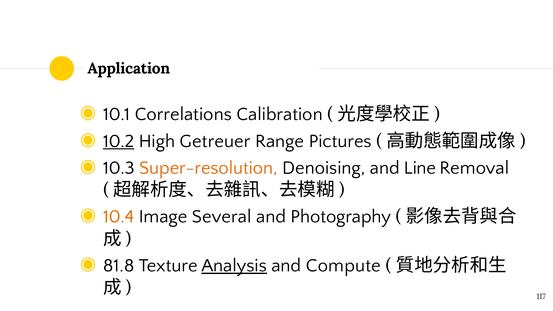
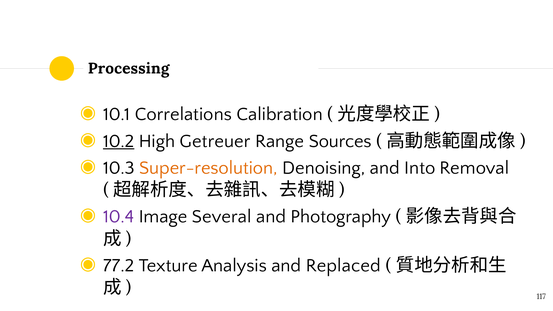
Application: Application -> Processing (129, 68)
Pictures: Pictures -> Sources (340, 141)
Line: Line -> Into (420, 168)
10.4 colour: orange -> purple (119, 217)
81.8: 81.8 -> 77.2 (119, 265)
Analysis underline: present -> none (234, 265)
Compute: Compute -> Replaced (343, 265)
